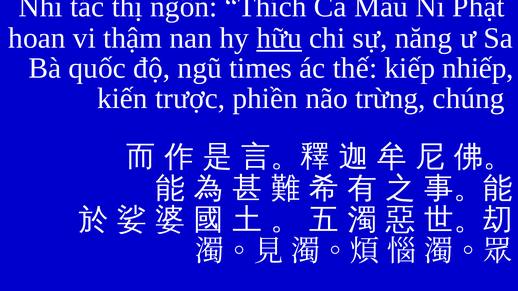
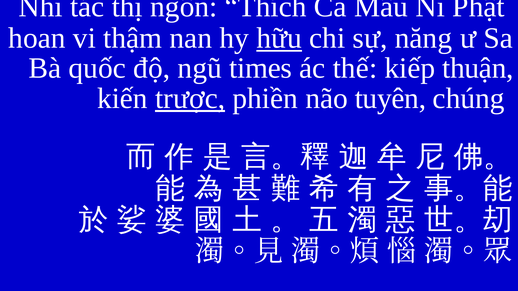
nhiếp: nhiếp -> thuận (478, 68)
trược underline: none -> present (190, 98)
trừng: trừng -> tuyên (390, 98)
